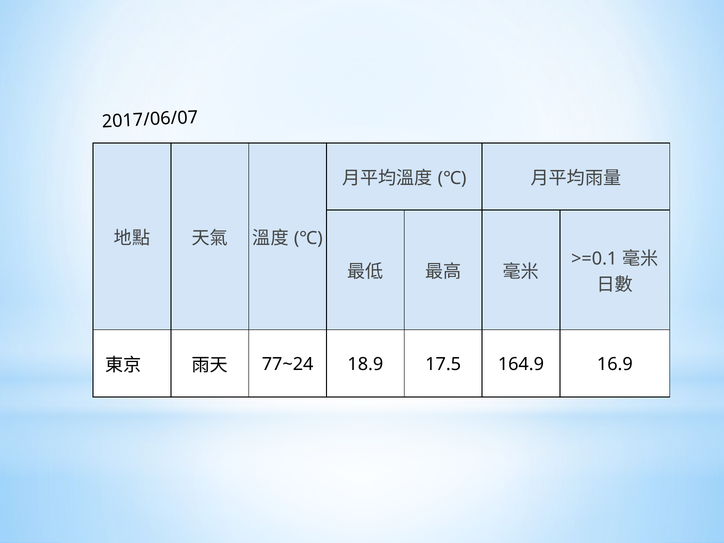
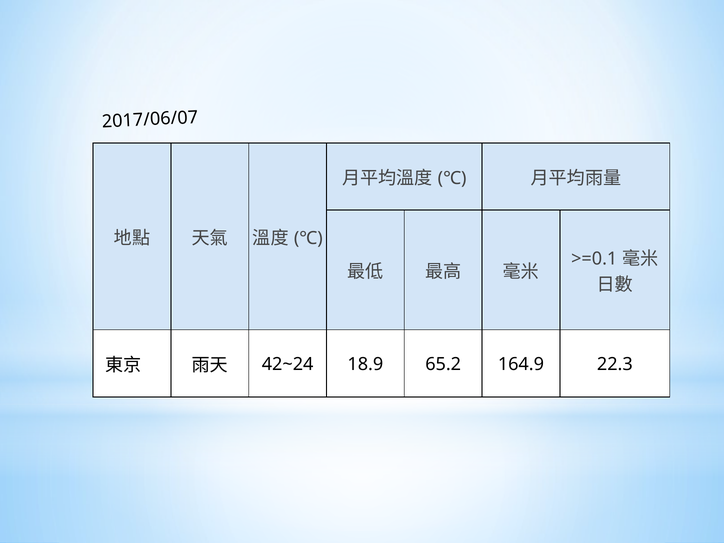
77~24: 77~24 -> 42~24 (288, 364)
17.5: 17.5 -> 65.2 (443, 364)
16.9: 16.9 -> 22.3 (615, 364)
